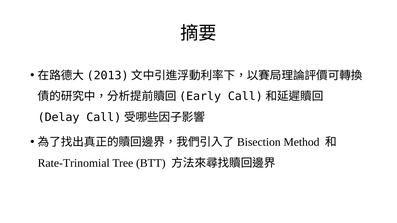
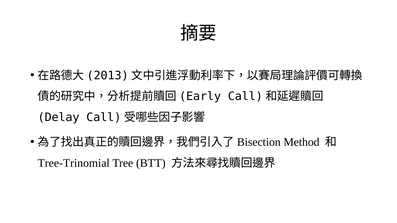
Rate-Trinomial: Rate-Trinomial -> Tree-Trinomial (74, 163)
